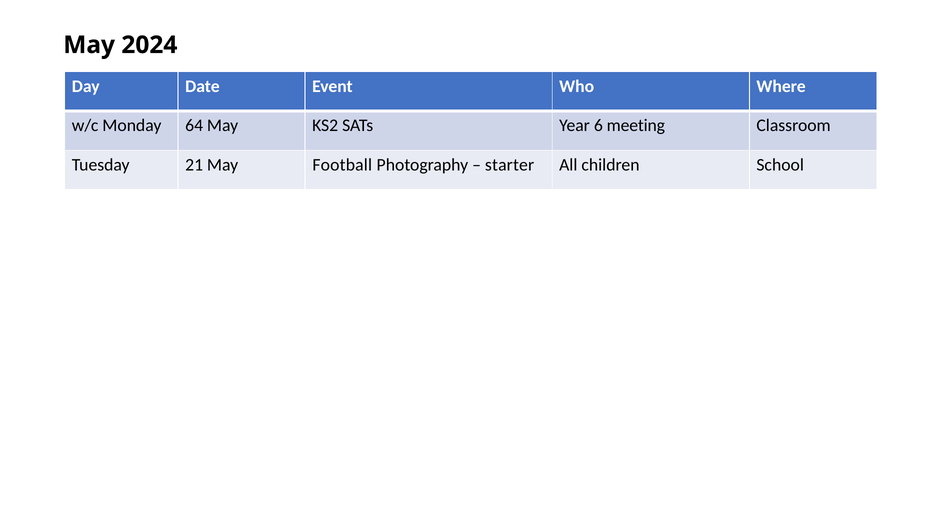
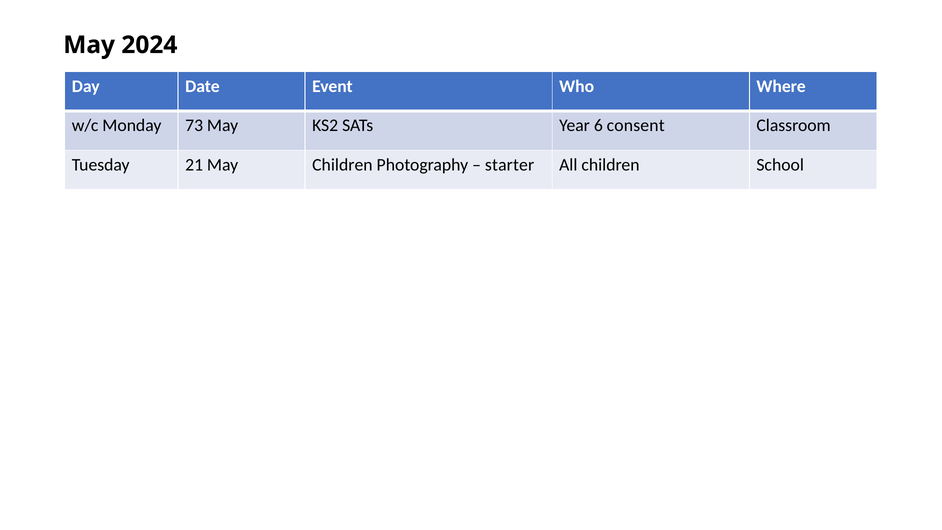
64: 64 -> 73 (194, 126)
meeting: meeting -> consent (636, 126)
May Football: Football -> Children (342, 165)
